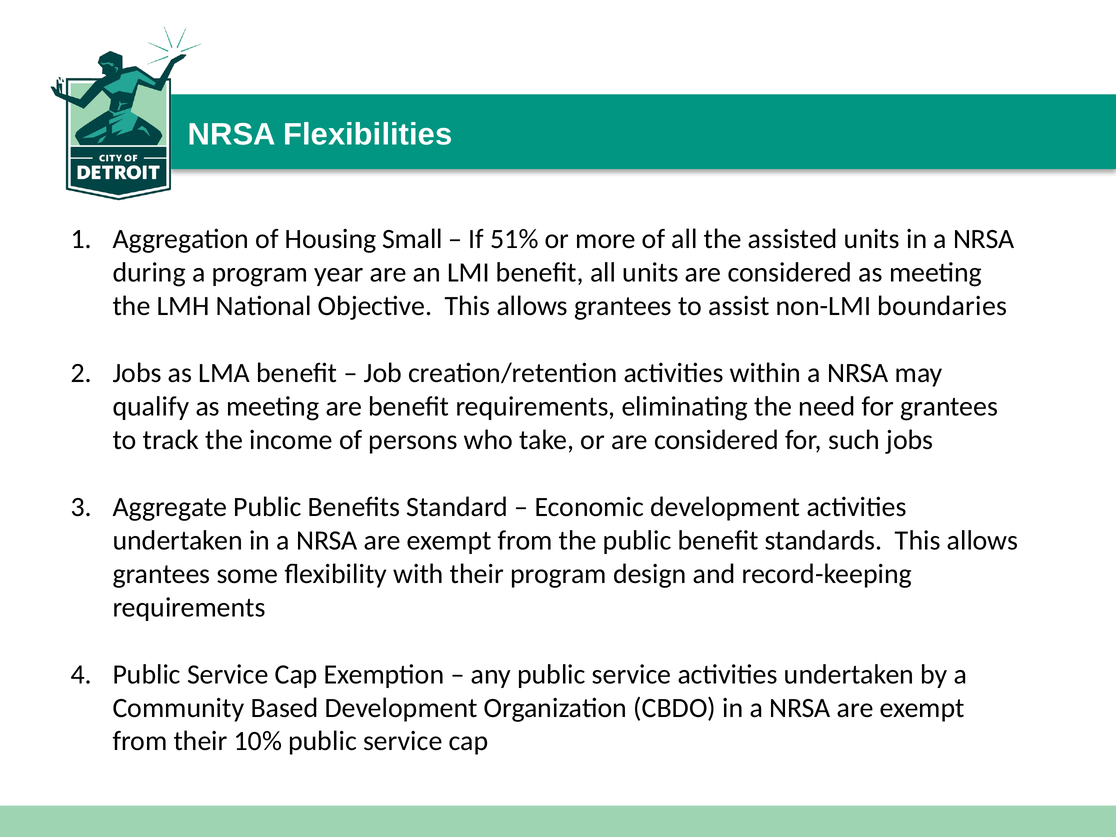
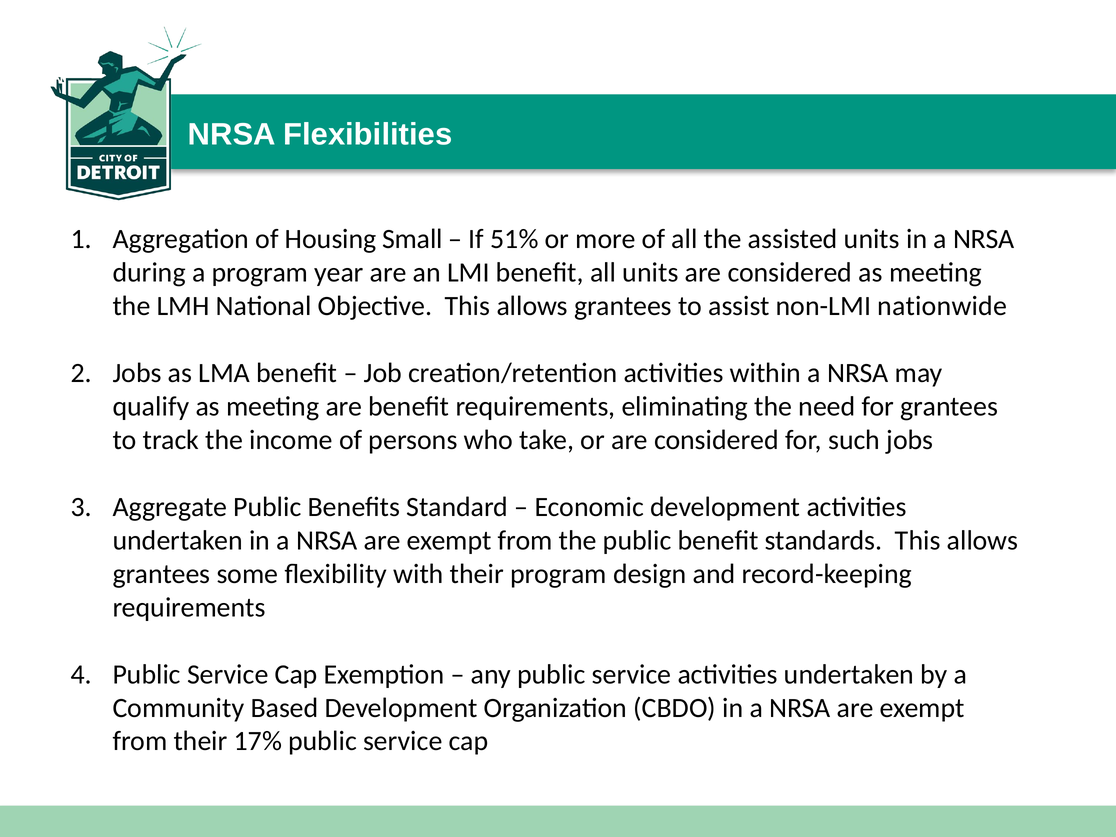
boundaries: boundaries -> nationwide (942, 306)
10%: 10% -> 17% (258, 741)
